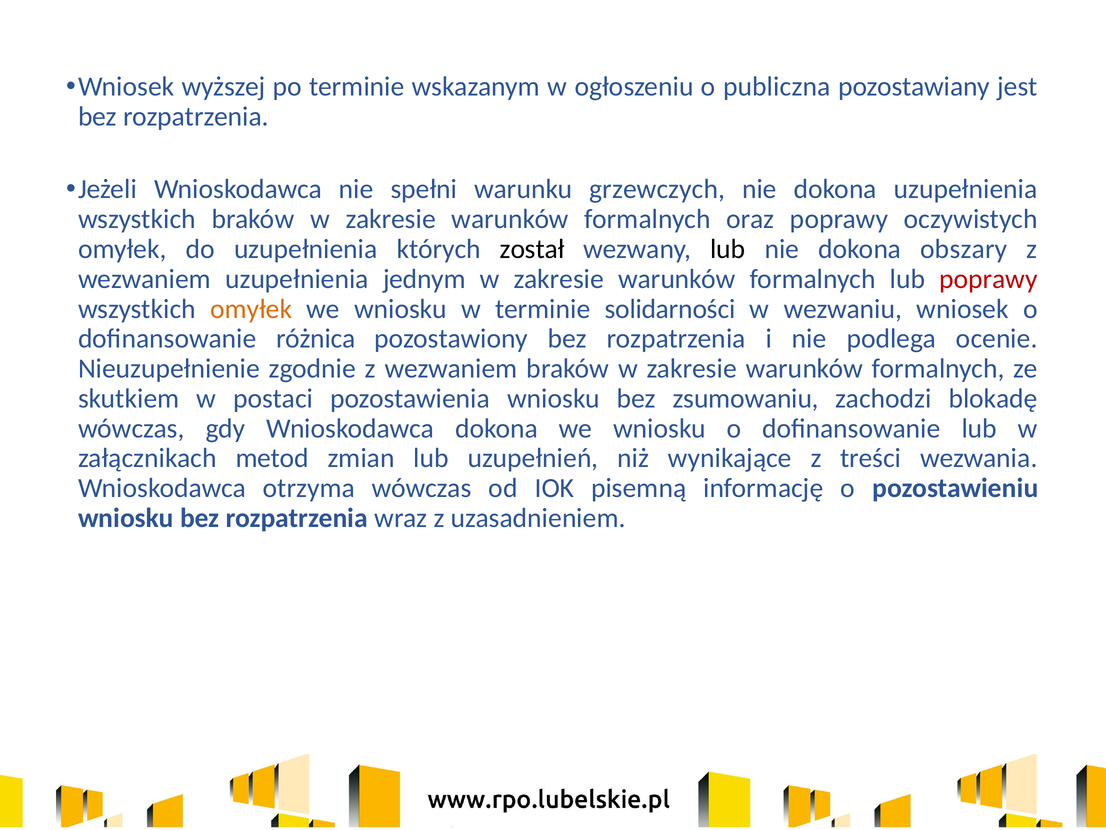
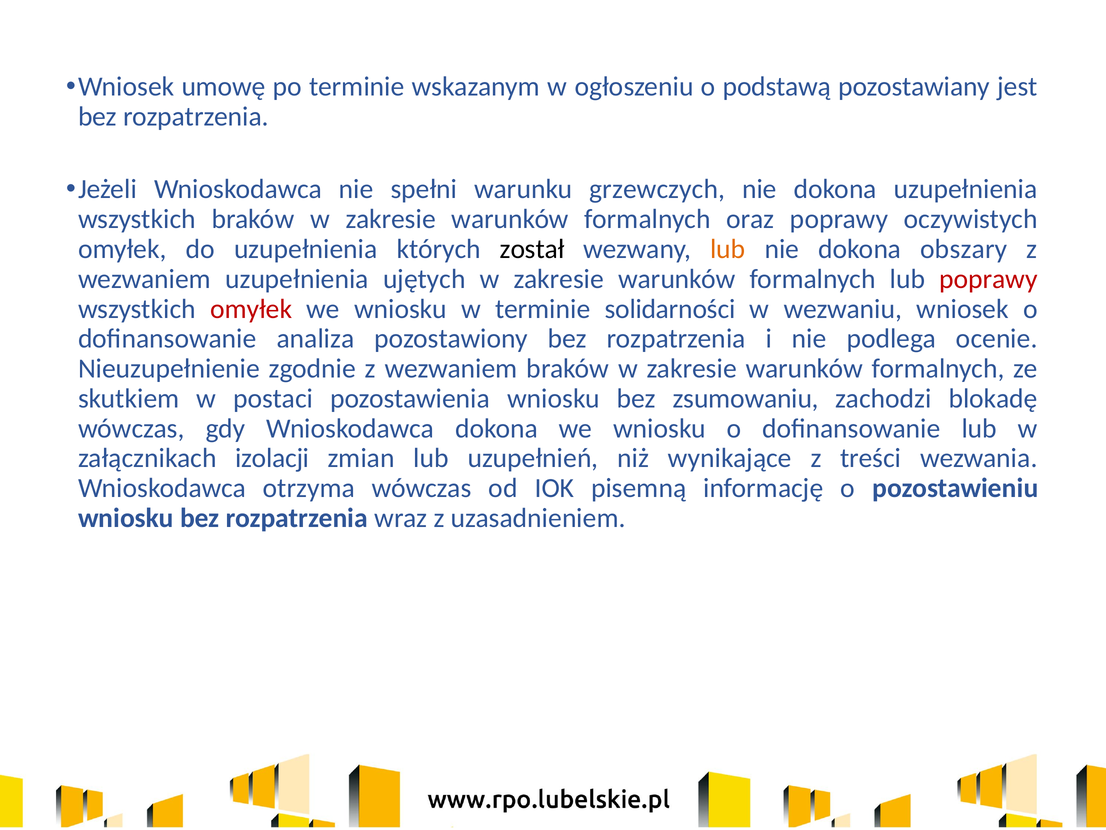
wyższej: wyższej -> umowę (224, 87)
publiczna: publiczna -> podstawą (777, 87)
lub colour: black -> orange (728, 249)
jednym: jednym -> ujętych (424, 279)
omyłek colour: orange -> red (251, 309)
różnica: różnica -> analiza (316, 339)
metod: metod -> izolacji (272, 458)
